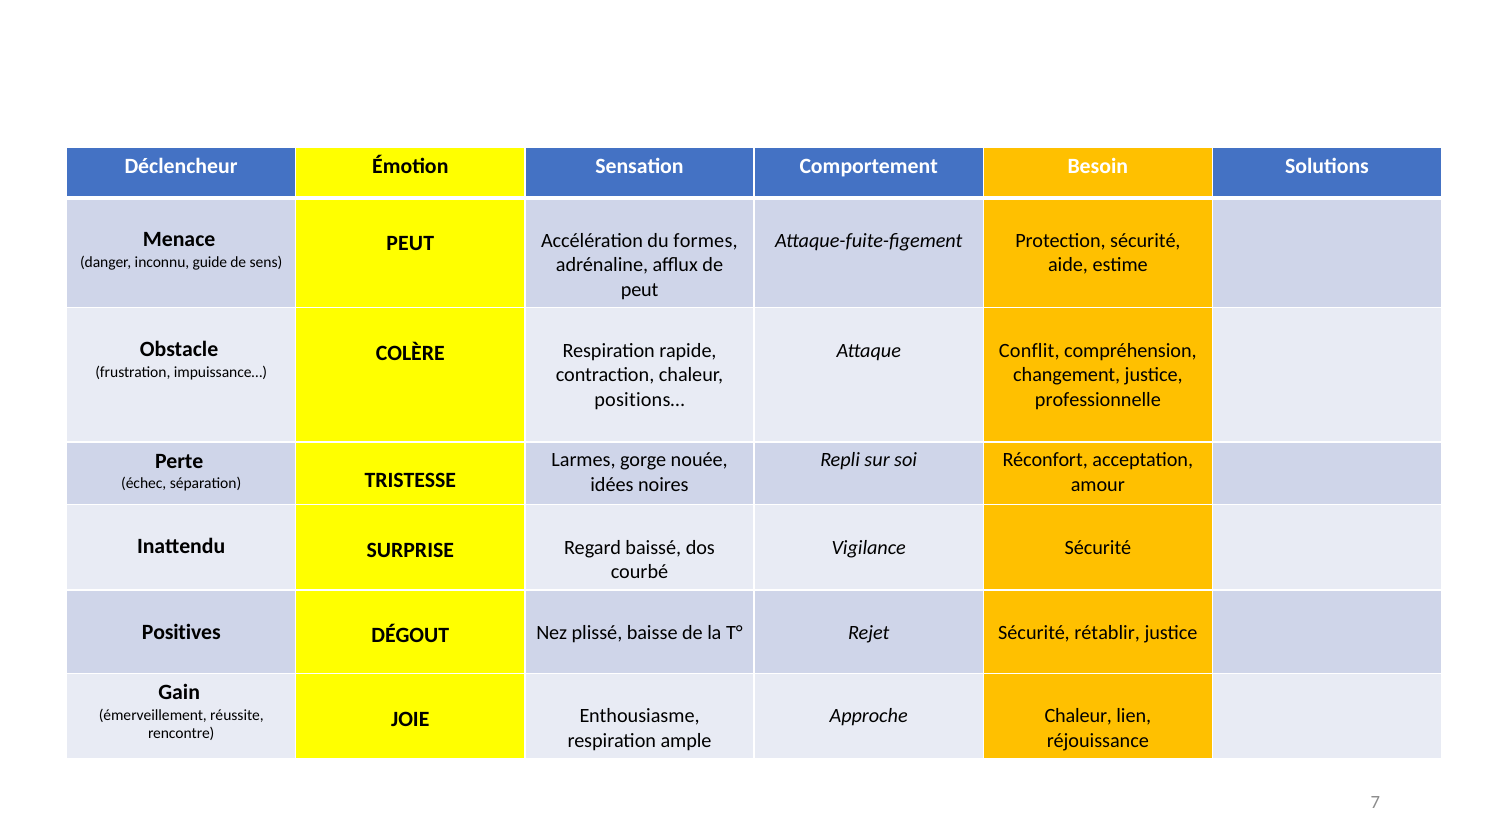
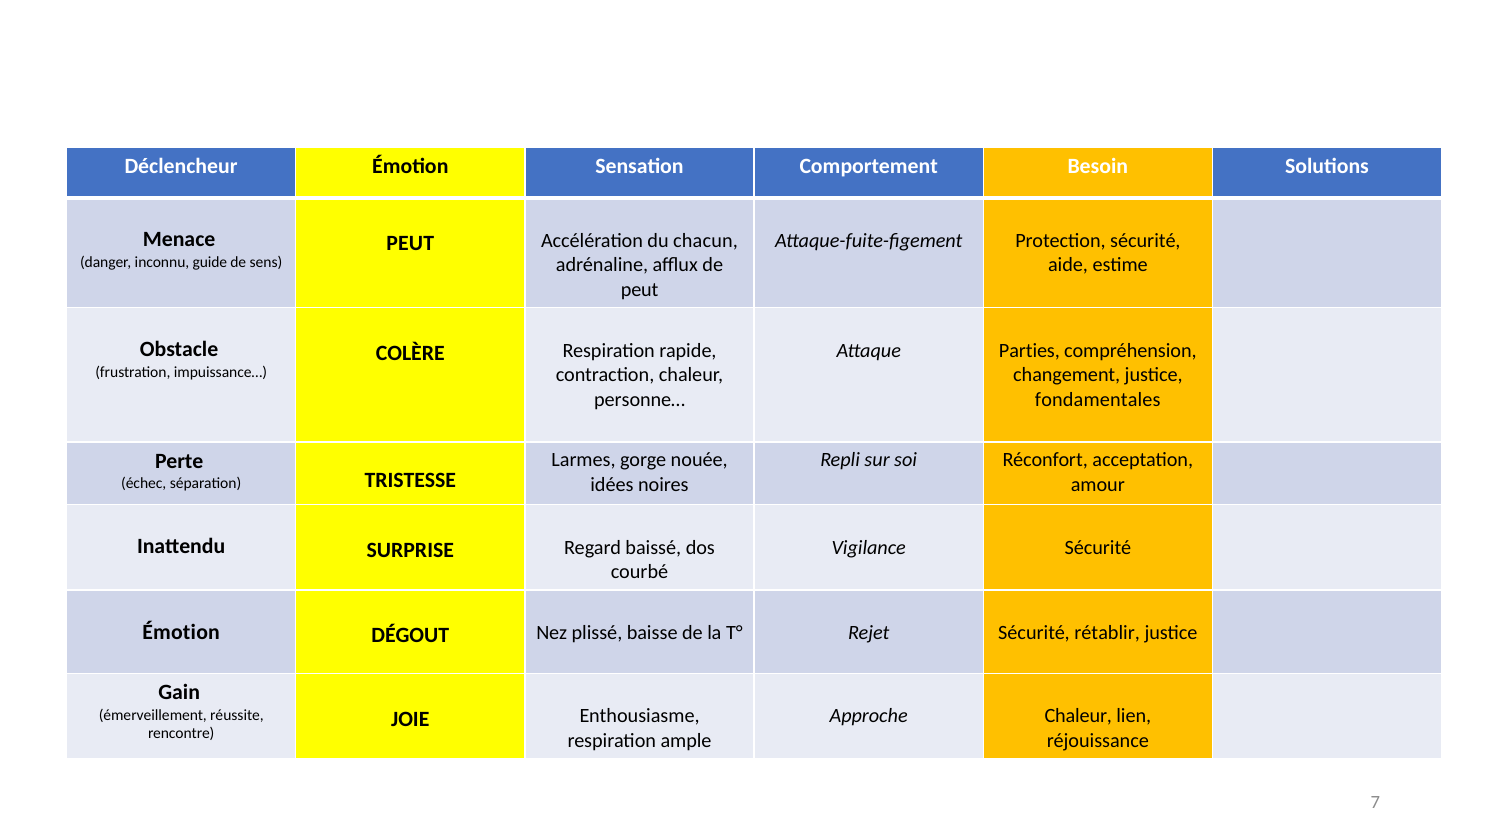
formes: formes -> chacun (706, 241)
Conflit: Conflit -> Parties (1029, 351)
positions…: positions… -> personne… (640, 400)
professionnelle: professionnelle -> fondamentales (1098, 400)
Positives: Positives -> Émotion (181, 632)
